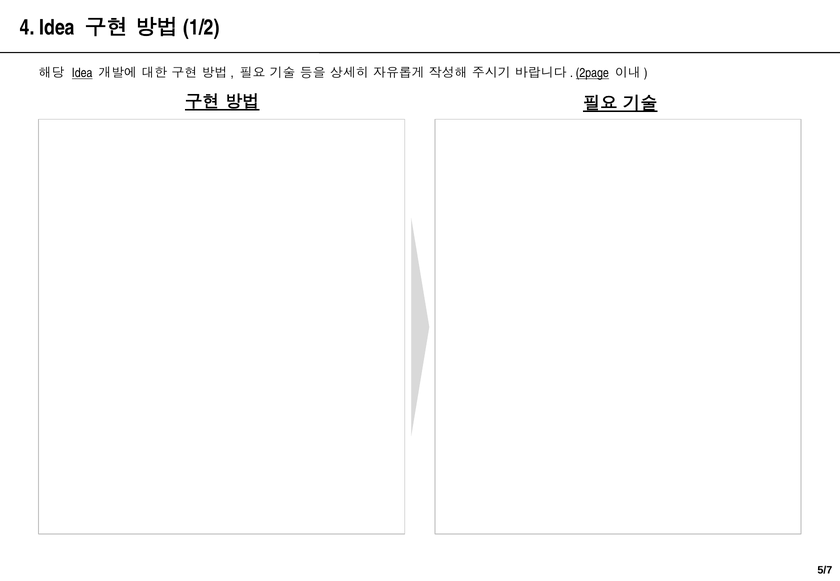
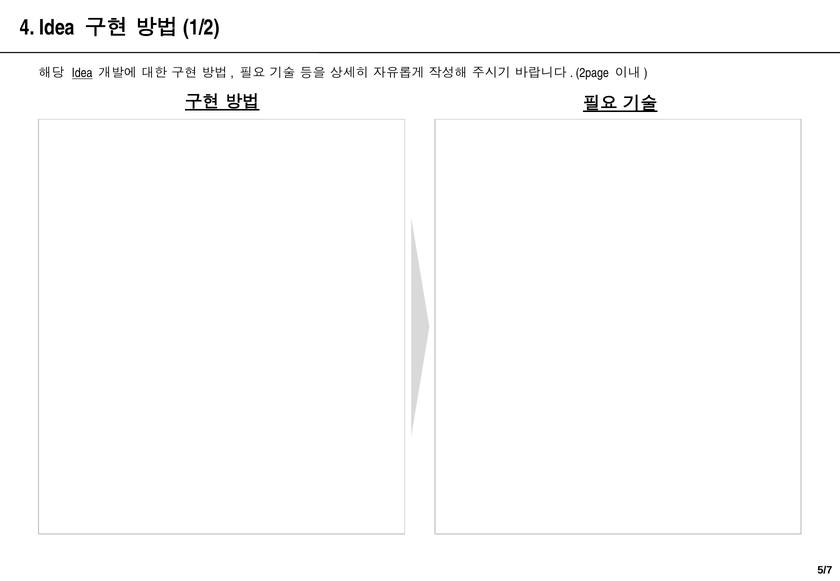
2page underline: present -> none (592, 73)
